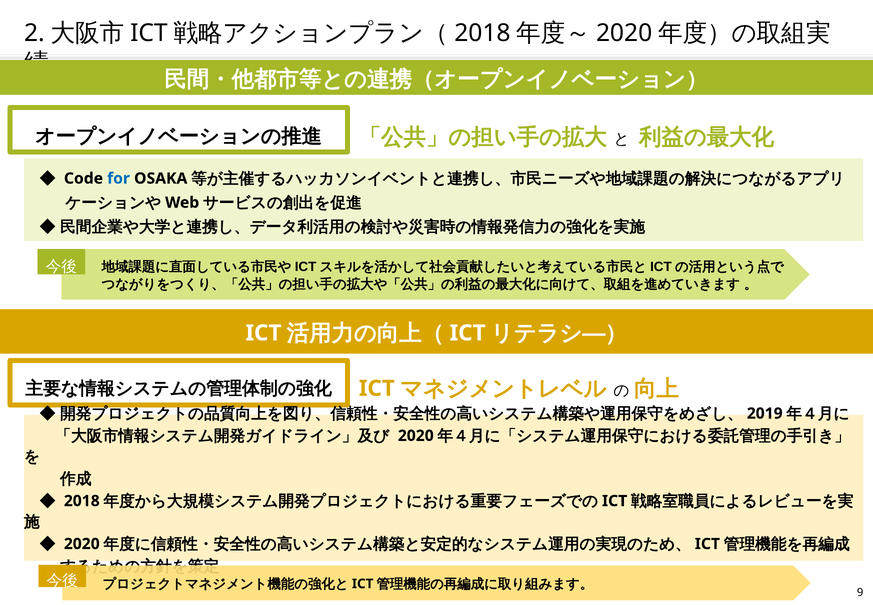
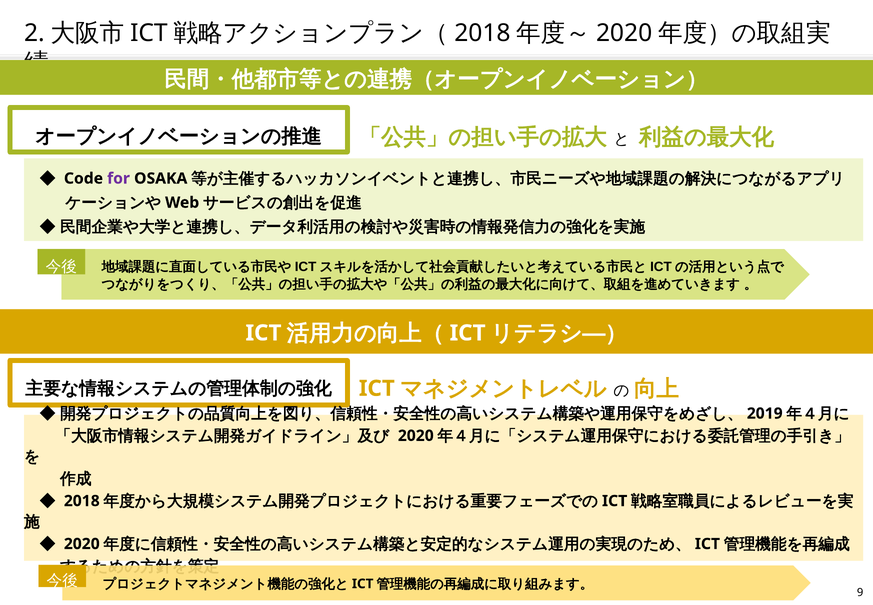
for colour: blue -> purple (119, 178)
